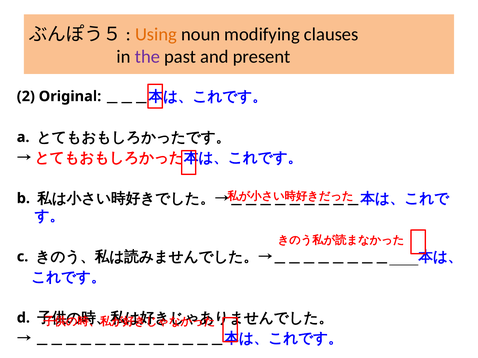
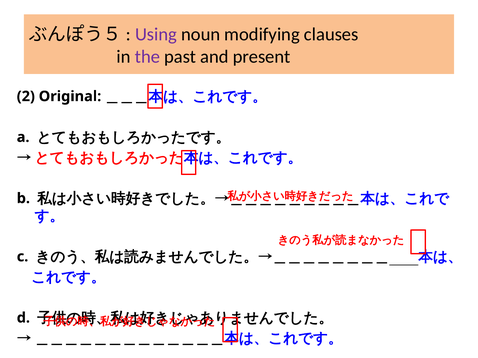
Using colour: orange -> purple (156, 34)
